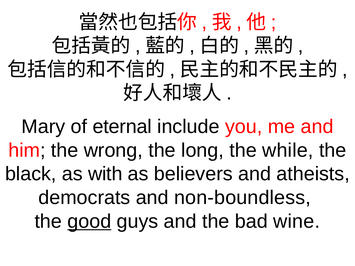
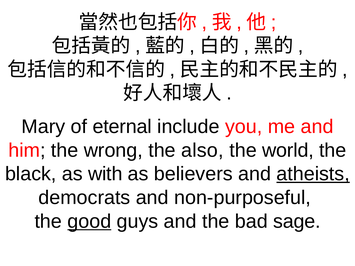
long: long -> also (202, 150)
while: while -> world (288, 150)
atheists underline: none -> present (313, 174)
non-boundless: non-boundless -> non-purposeful (243, 198)
wine: wine -> sage (297, 221)
